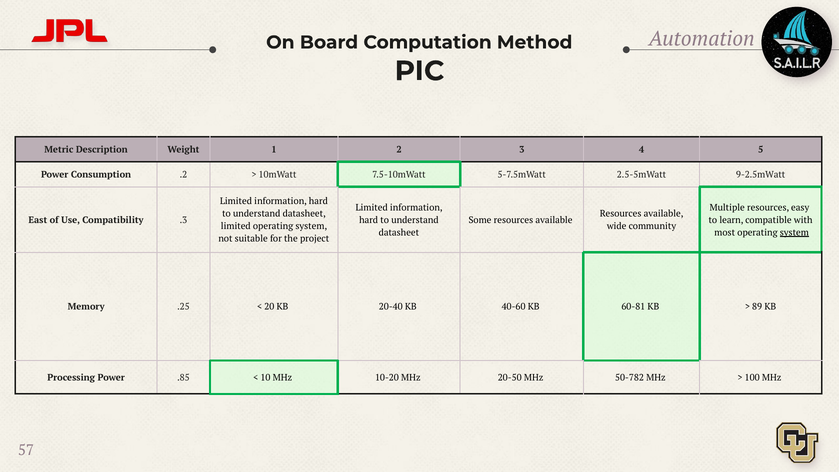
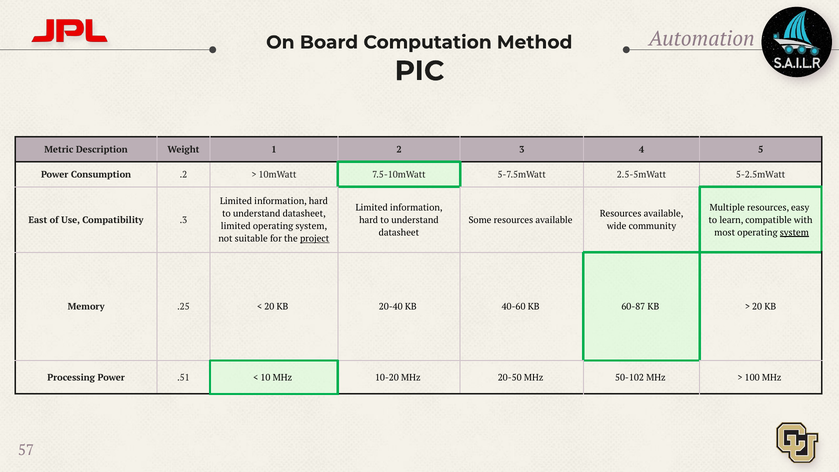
9-2.5mWatt: 9-2.5mWatt -> 5-2.5mWatt (761, 175)
project underline: none -> present (315, 239)
60-81: 60-81 -> 60-87 (633, 307)
89: 89 -> 20 (757, 307)
.85: .85 -> .51 (183, 378)
50-782: 50-782 -> 50-102 (629, 378)
